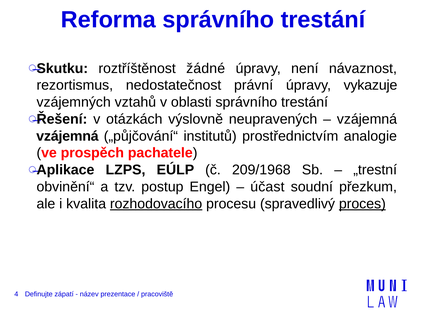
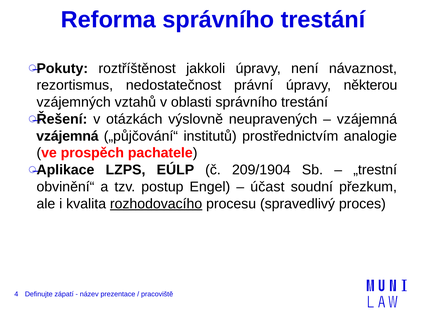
Skutku: Skutku -> Pokuty (62, 68)
žádné: žádné -> jakkoli (206, 68)
vykazuje: vykazuje -> některou (370, 85)
209/1968: 209/1968 -> 209/1904 (261, 170)
proces underline: present -> none (362, 203)
